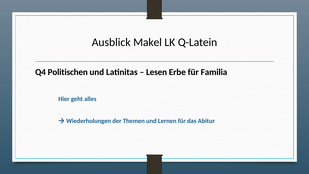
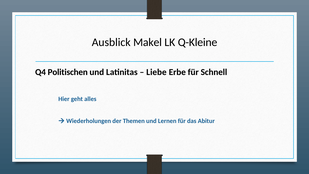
Q-Latein: Q-Latein -> Q-Kleine (198, 42)
Lesen: Lesen -> Liebe (156, 72)
Familia: Familia -> Schnell (214, 72)
